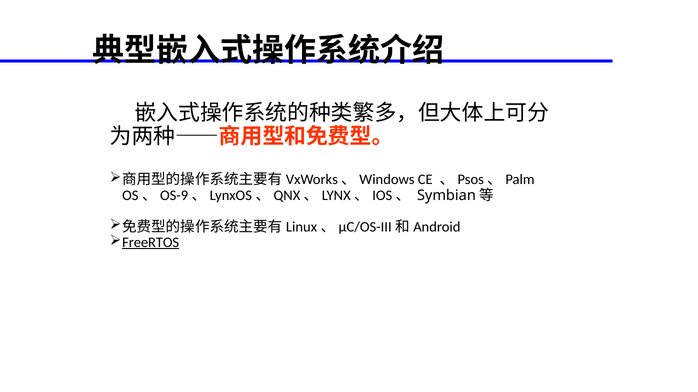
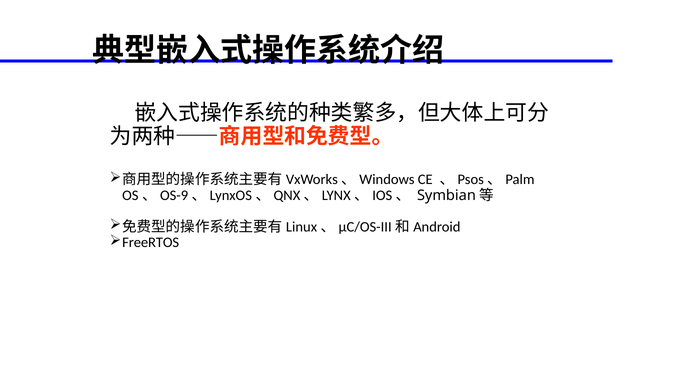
FreeRTOS underline: present -> none (151, 243)
